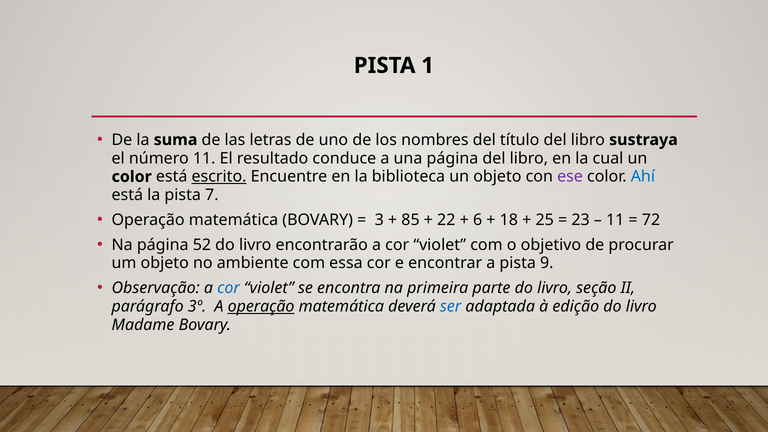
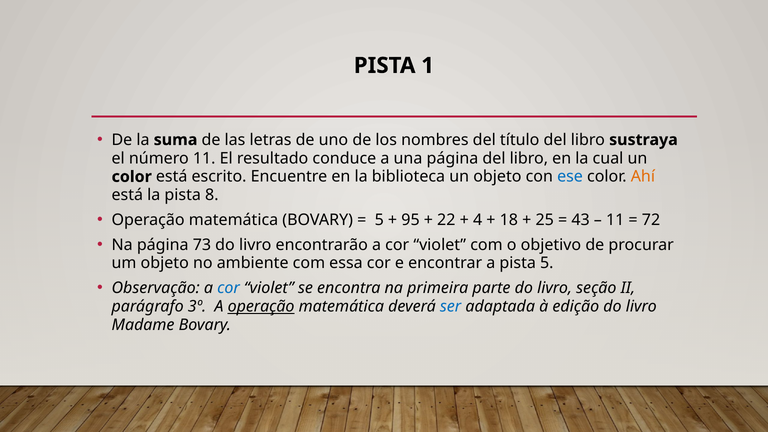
escrito underline: present -> none (219, 177)
ese colour: purple -> blue (570, 177)
Ahí colour: blue -> orange (643, 177)
7: 7 -> 8 (212, 195)
3: 3 -> 5 (379, 220)
85: 85 -> 95 (410, 220)
6: 6 -> 4 (478, 220)
23: 23 -> 43 (581, 220)
52: 52 -> 73 (202, 245)
pista 9: 9 -> 5 (547, 263)
